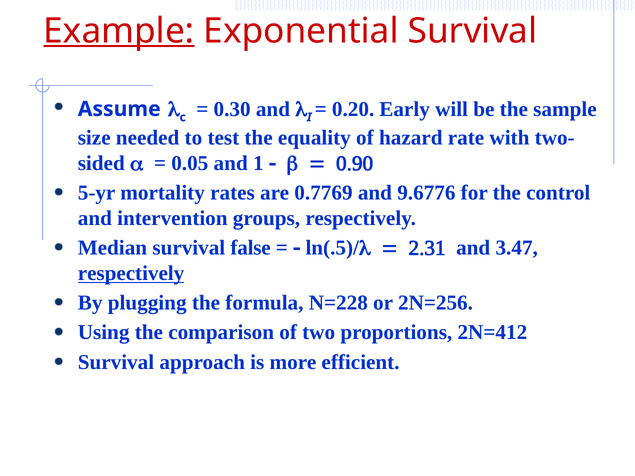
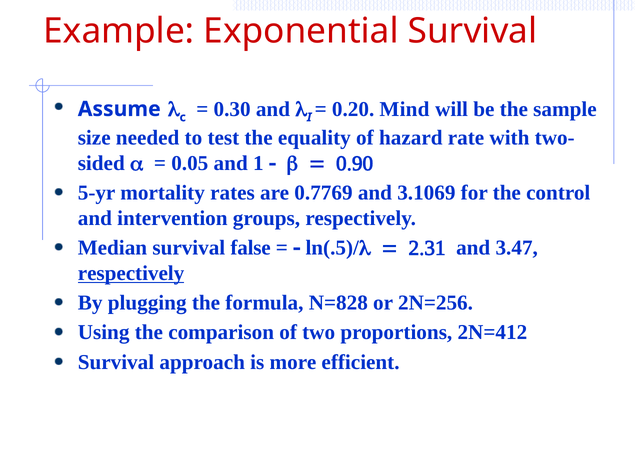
Example underline: present -> none (119, 31)
Early: Early -> Mind (404, 109)
9.6776: 9.6776 -> 3.1069 (426, 193)
N=228: N=228 -> N=828 (338, 303)
